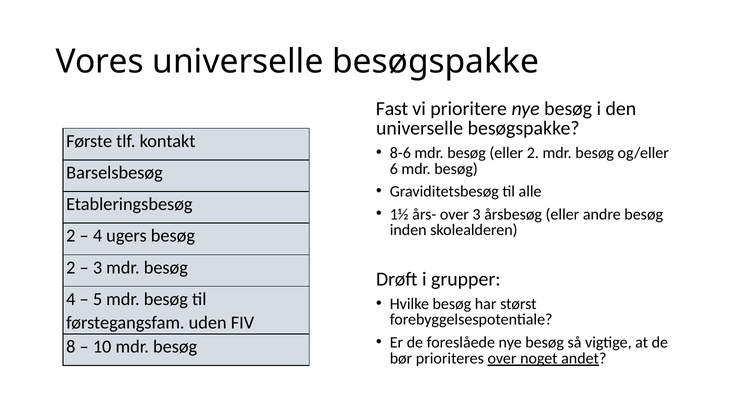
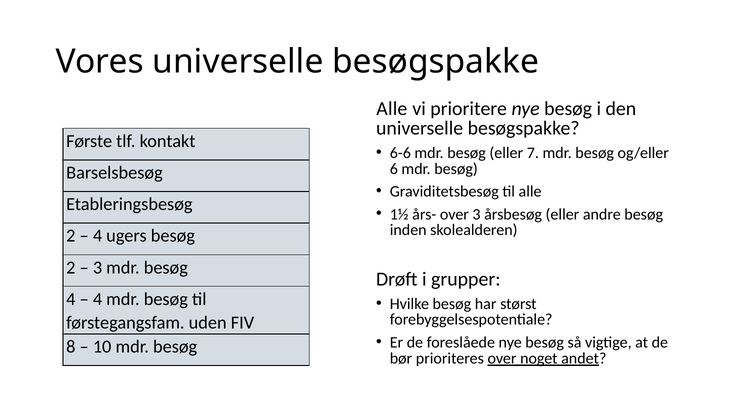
Fast: Fast -> Alle (392, 108)
8-6: 8-6 -> 6-6 (400, 153)
eller 2: 2 -> 7 (533, 153)
5: 5 -> 4 (98, 299)
